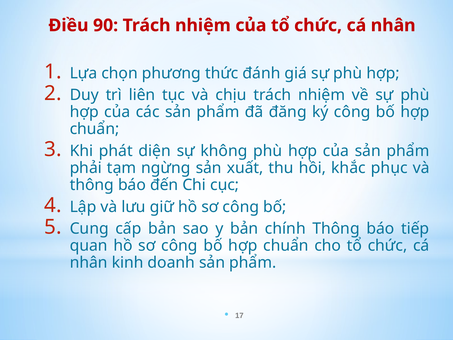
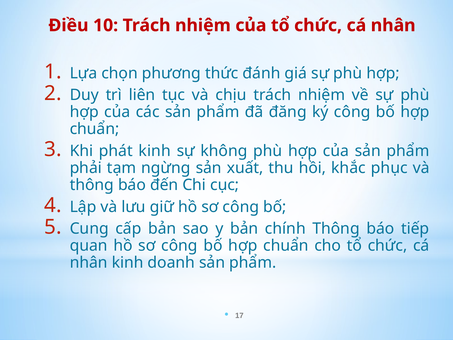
90: 90 -> 10 (106, 25)
phát diện: diện -> kinh (155, 151)
